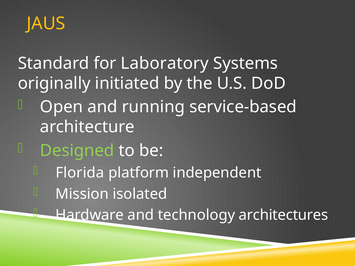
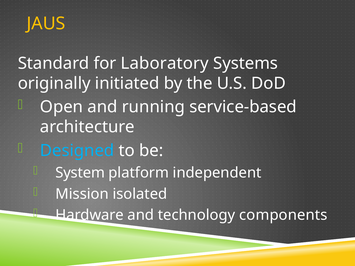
Designed colour: light green -> light blue (77, 151)
Florida: Florida -> System (80, 173)
architectures: architectures -> components (283, 215)
